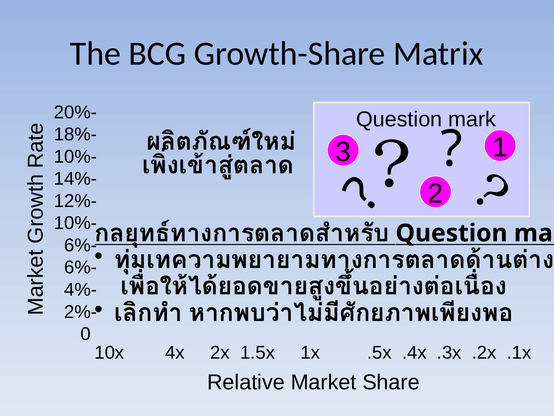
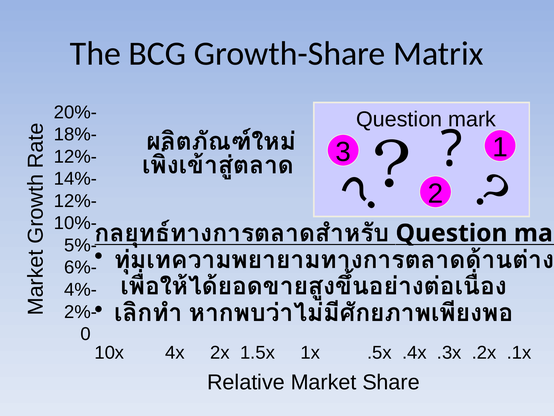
10%-: 10%- -> 12%- (75, 156)
6%-: 6%- -> 5%- (81, 245)
